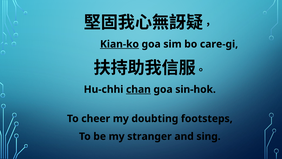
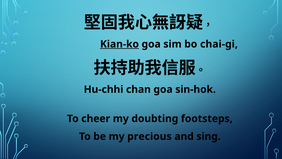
care-gi: care-gi -> chai-gi (219, 44)
chan underline: present -> none (138, 89)
stranger: stranger -> precious (149, 136)
